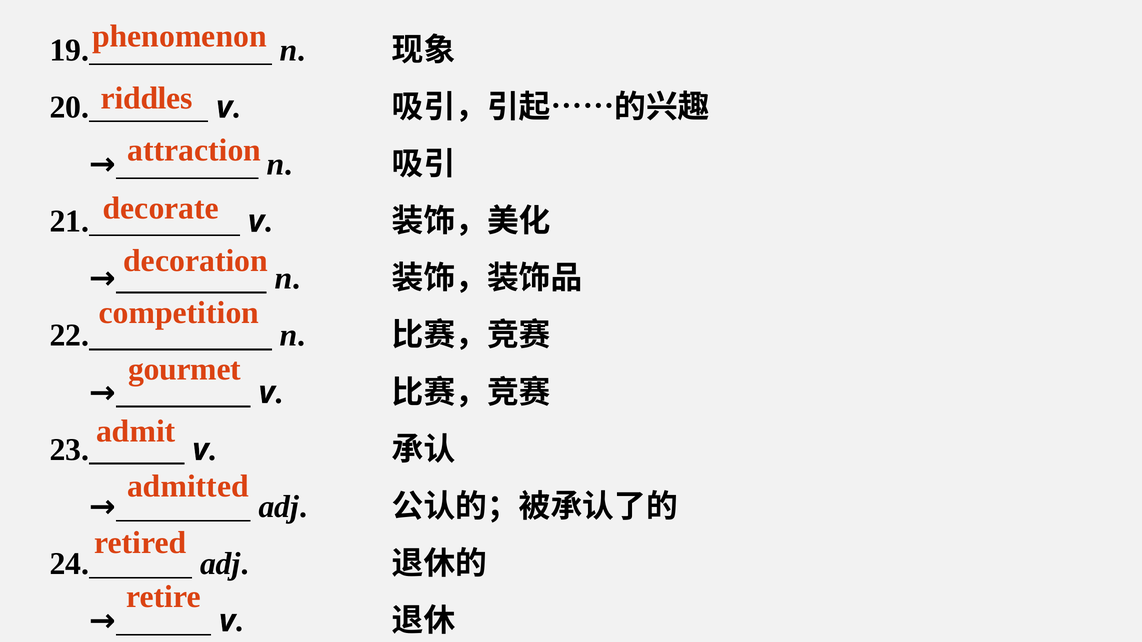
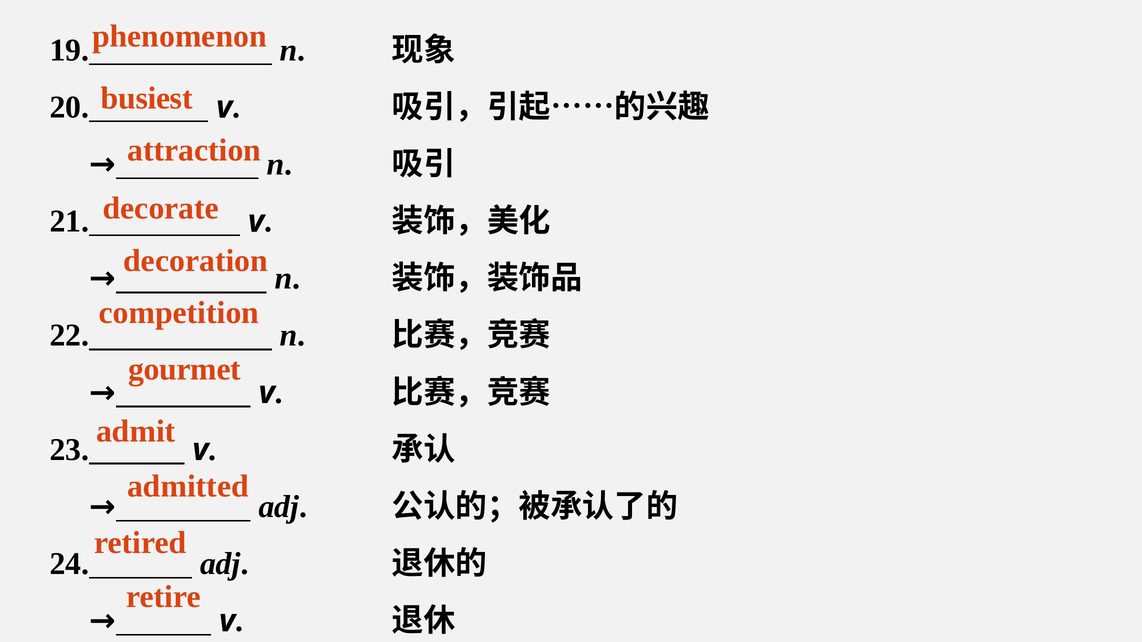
riddles: riddles -> busiest (147, 98)
